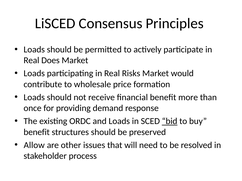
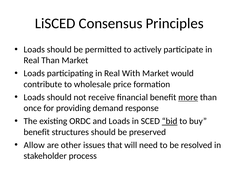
Real Does: Does -> Than (50, 61)
Risks: Risks -> With (131, 74)
more underline: none -> present (188, 98)
